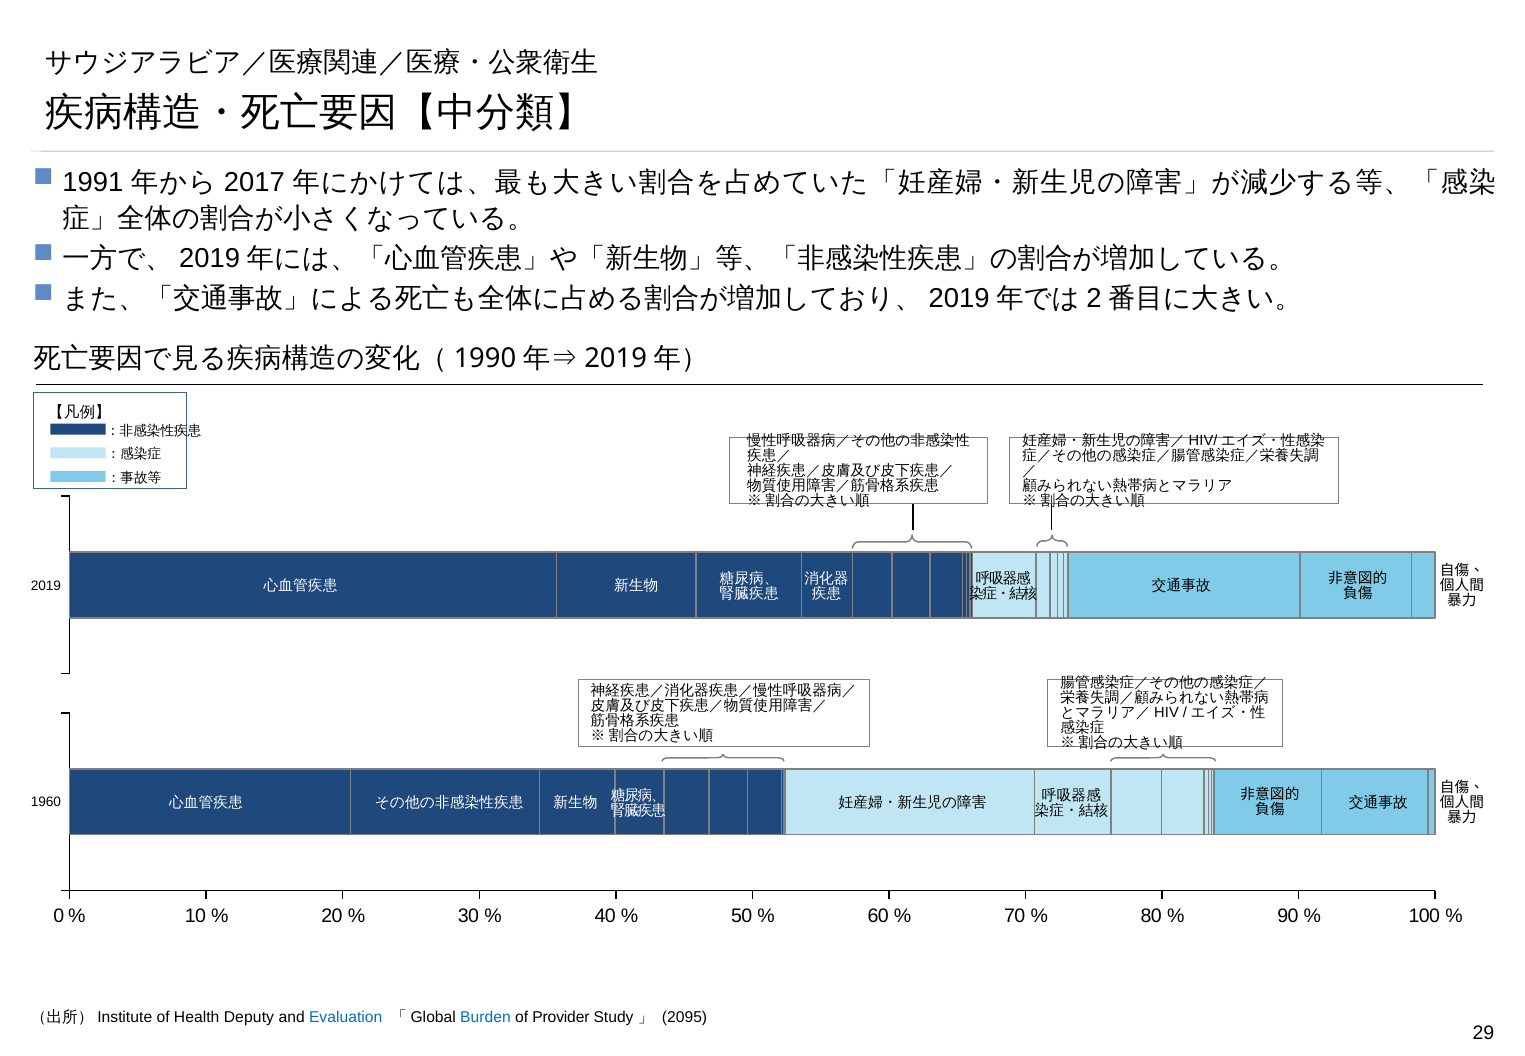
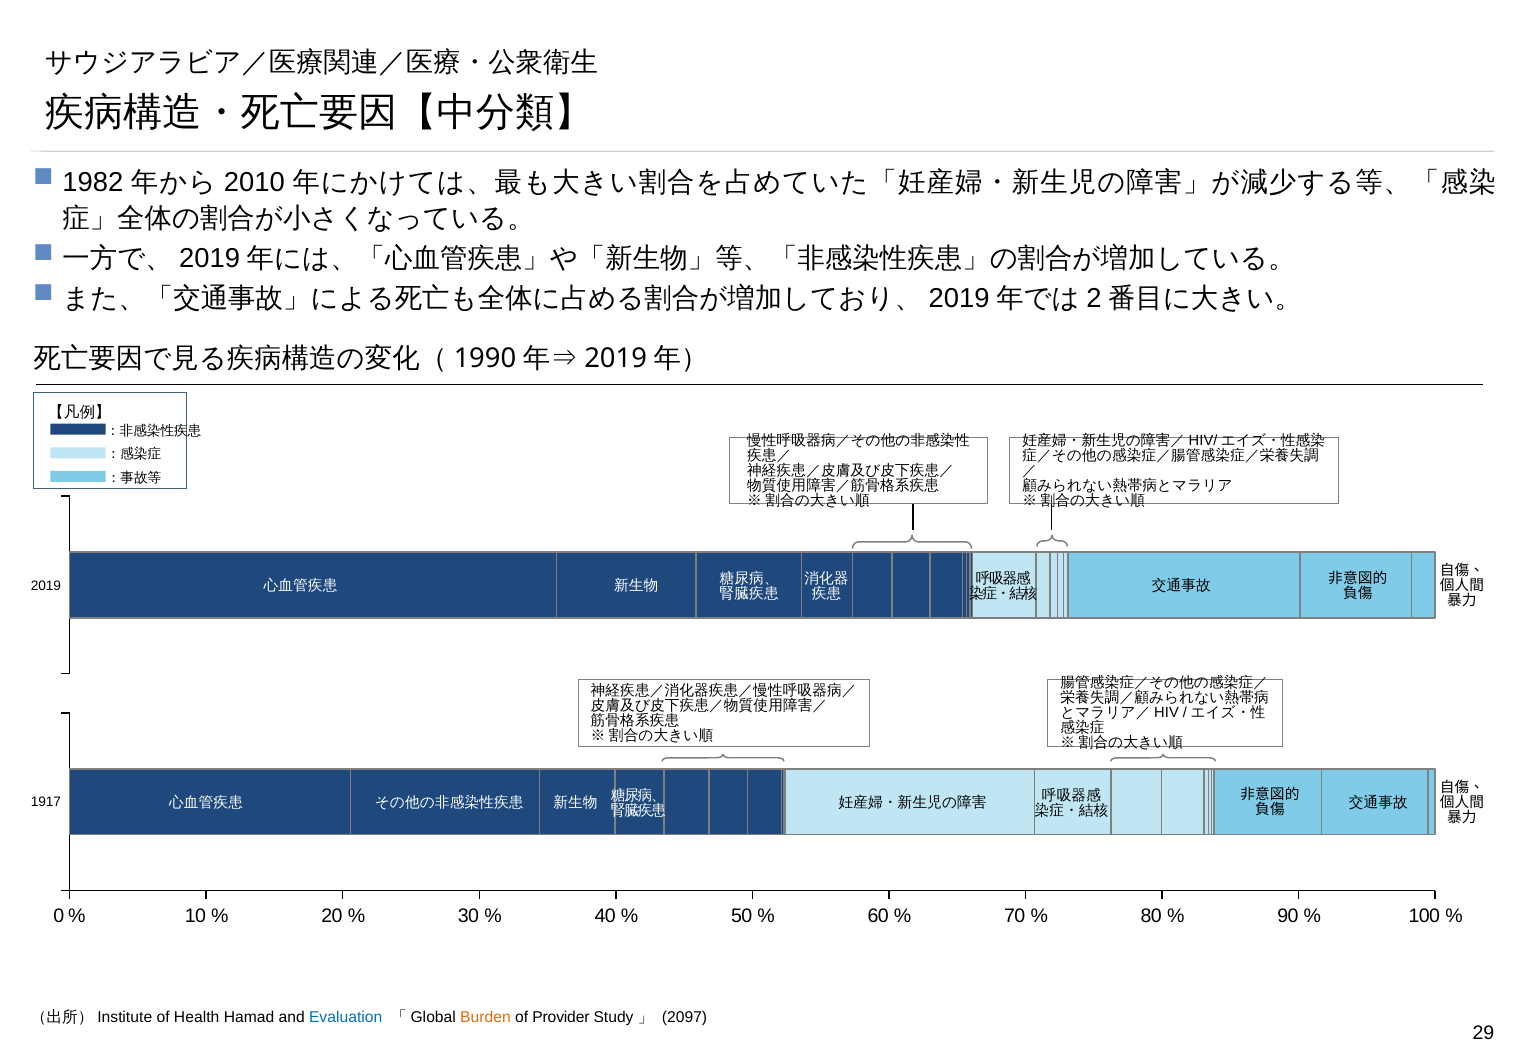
1991: 1991 -> 1982 (93, 182)
2017: 2017 -> 2010 (254, 182)
1960: 1960 -> 1917 (46, 801)
Deputy: Deputy -> Hamad (249, 1018)
Burden colour: blue -> orange (485, 1018)
2095: 2095 -> 2097 (685, 1018)
